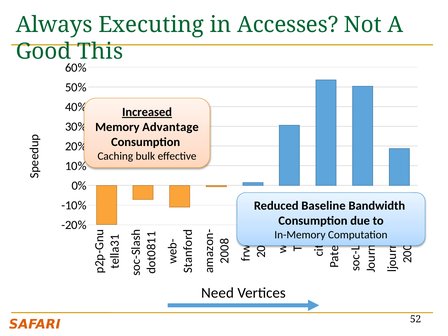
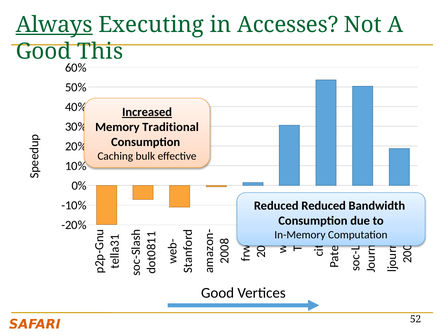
Always underline: none -> present (54, 25)
Advantage: Advantage -> Traditional (171, 127)
Reduced Baseline: Baseline -> Reduced (324, 206)
Need: Need -> Good (218, 293)
